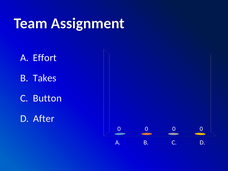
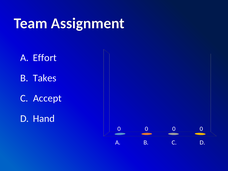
Button: Button -> Accept (47, 98)
After: After -> Hand (44, 119)
